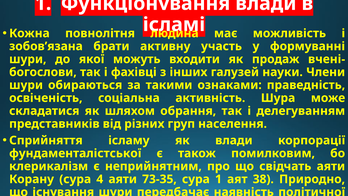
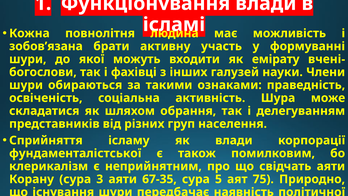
продаж: продаж -> емірату (276, 59)
4: 4 -> 3 (100, 179)
73-35: 73-35 -> 67-35 (159, 179)
сура 1: 1 -> 5 (218, 179)
38: 38 -> 75 (263, 179)
